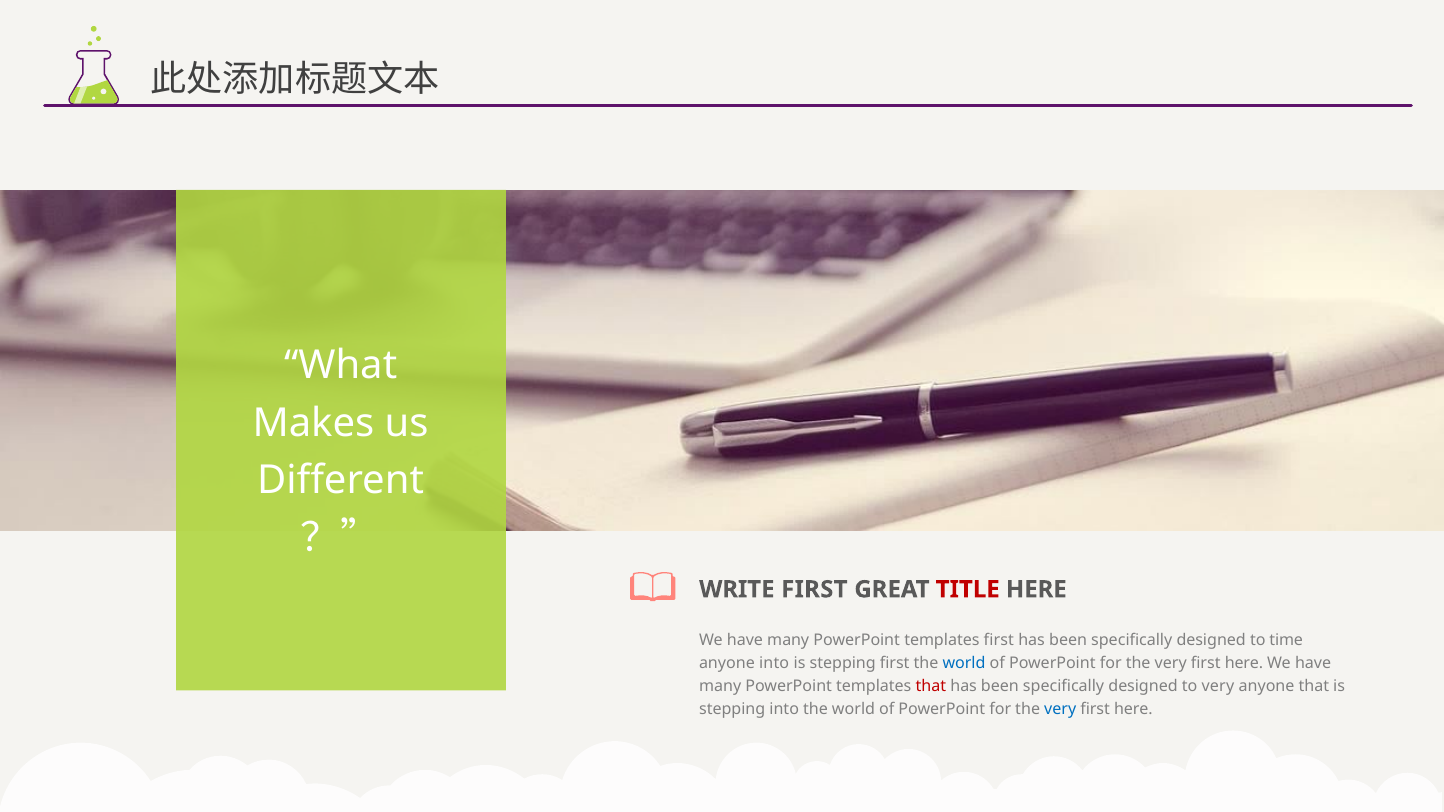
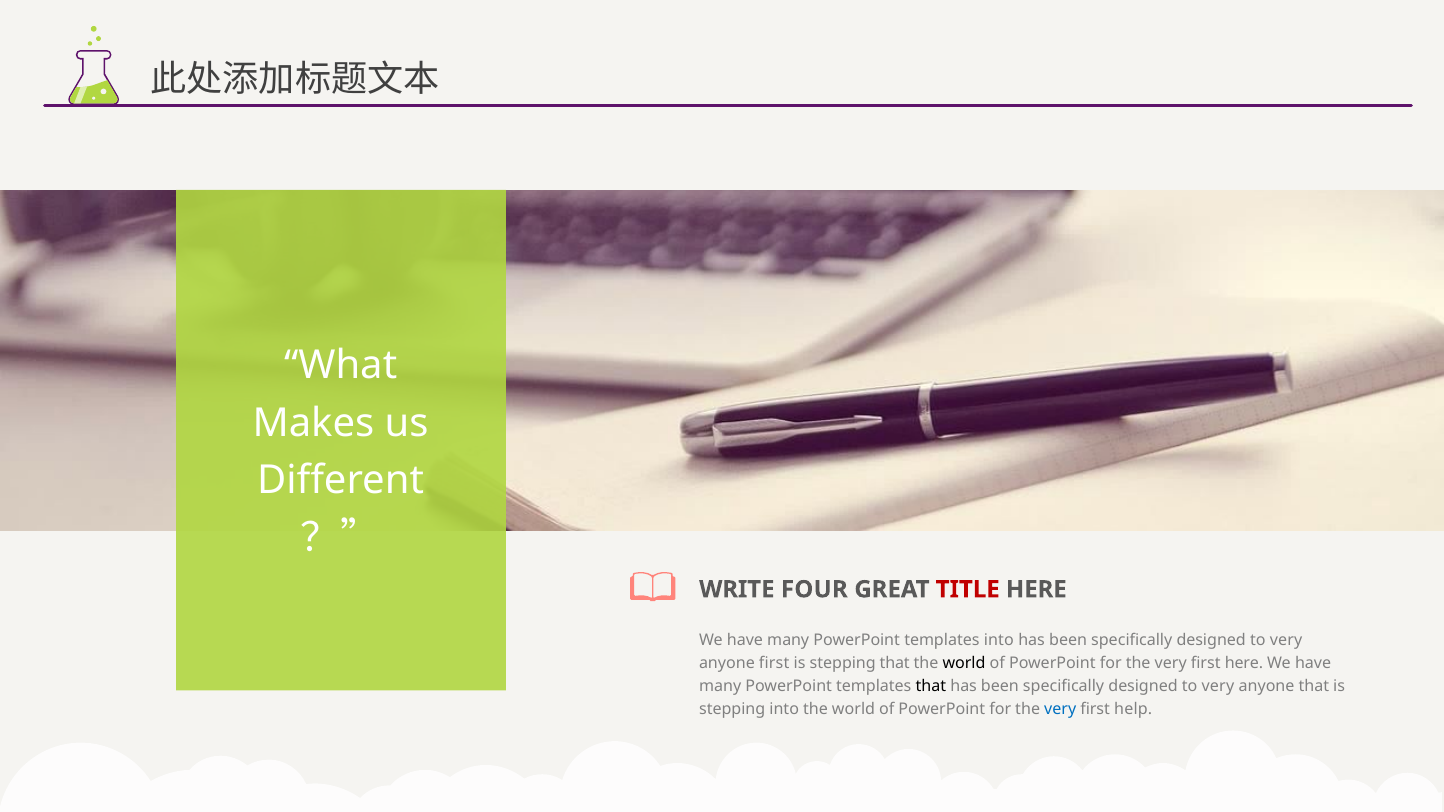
WRITE FIRST: FIRST -> FOUR (814, 590)
templates first: first -> into (999, 640)
time: time -> very (1286, 640)
anyone into: into -> first (774, 663)
stepping first: first -> that (895, 663)
world colour: blue -> black (964, 663)
that colour: red -> black (931, 686)
here: here -> help (1133, 709)
